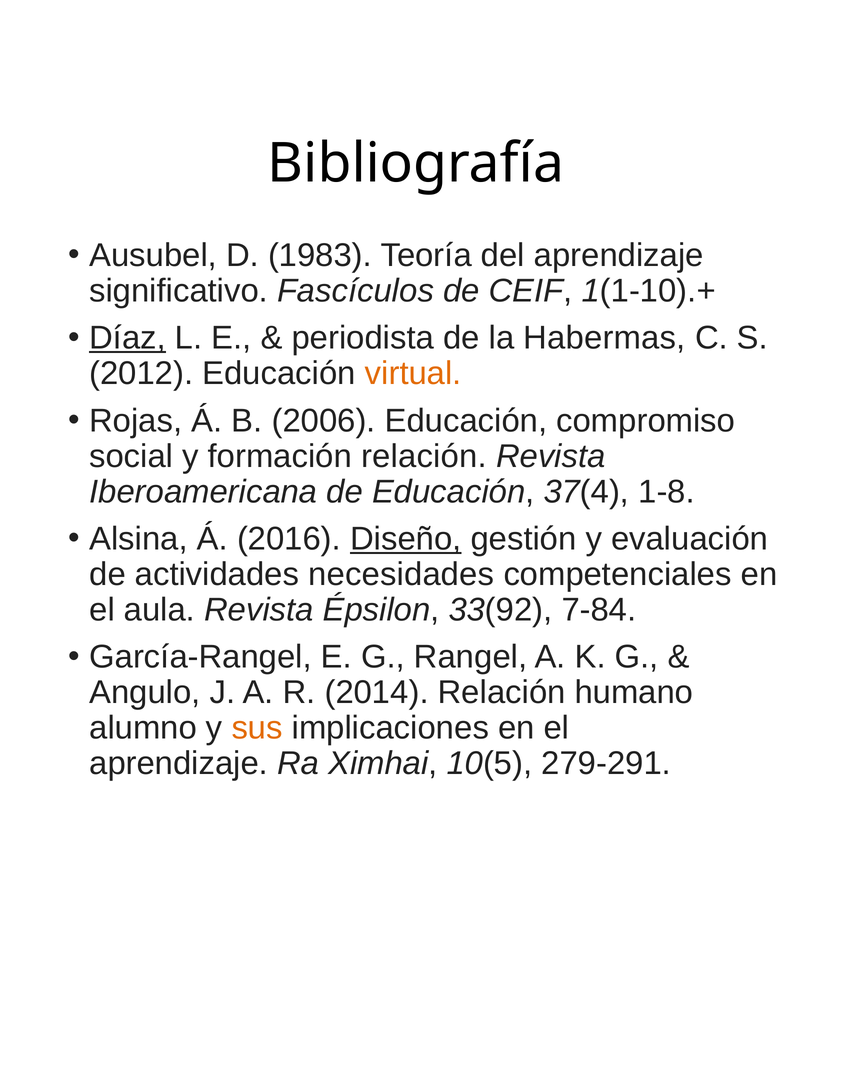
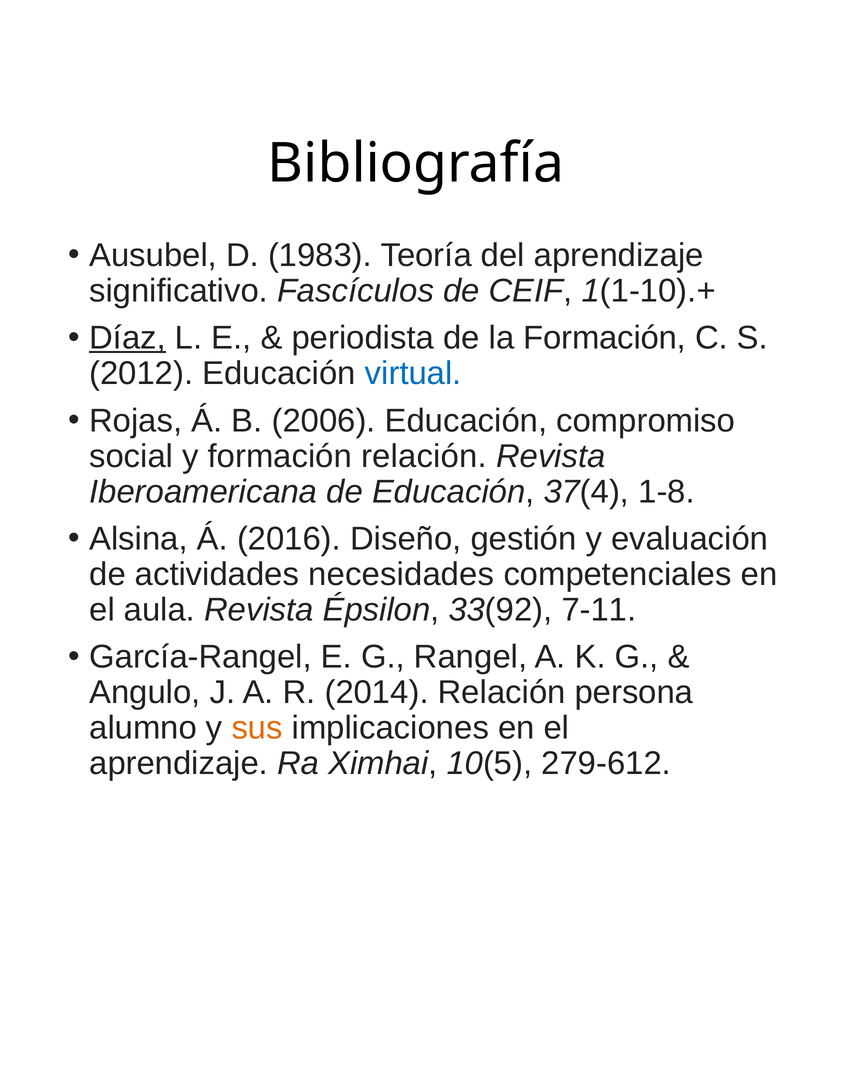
la Habermas: Habermas -> Formación (605, 338)
virtual colour: orange -> blue (413, 374)
Diseño underline: present -> none (406, 539)
7-84: 7-84 -> 7-11 (599, 610)
humano: humano -> persona (634, 693)
279-291: 279-291 -> 279-612 (606, 764)
